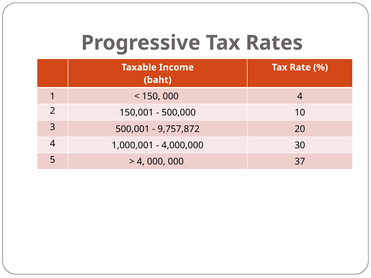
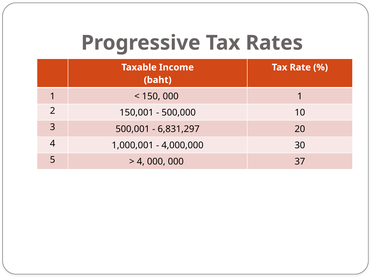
000 4: 4 -> 1 (300, 96)
9,757,872: 9,757,872 -> 6,831,297 (179, 129)
